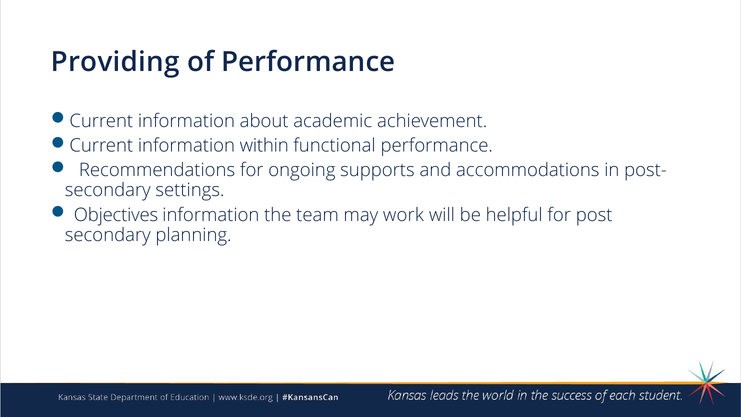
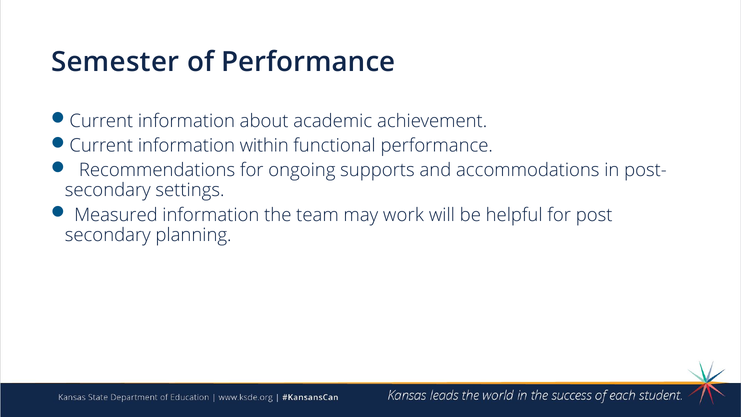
Providing: Providing -> Semester (115, 62)
Objectives: Objectives -> Measured (116, 215)
